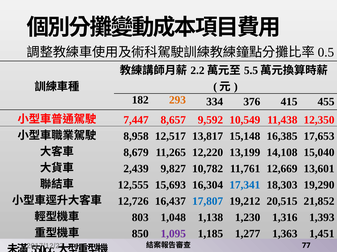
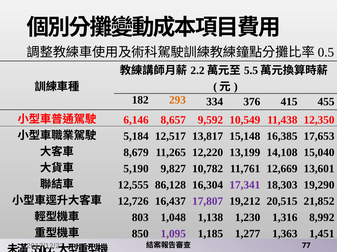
7,447: 7,447 -> 6,146 (136, 120)
8,958: 8,958 -> 5,184 (136, 137)
2,439: 2,439 -> 5,190 (136, 169)
15,693: 15,693 -> 86,128 (170, 186)
17,341 colour: blue -> purple (245, 186)
17,807 colour: blue -> purple (208, 202)
1,393: 1,393 -> 8,992 (322, 218)
